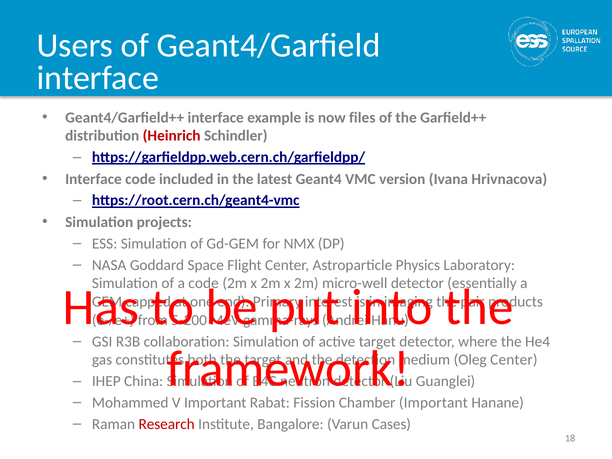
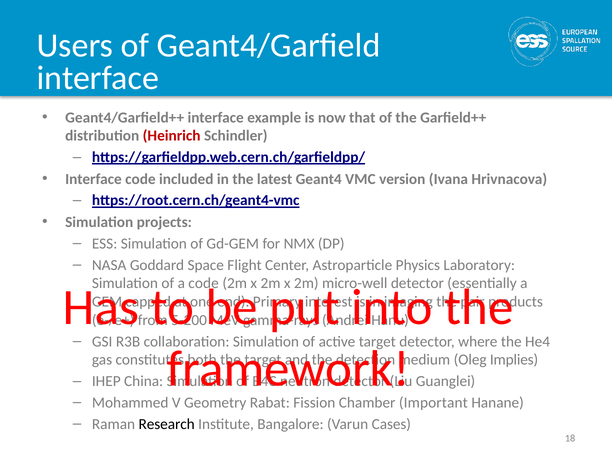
files: files -> that (362, 117)
Oleg Center: Center -> Implies (514, 360)
V Important: Important -> Geometry (215, 403)
Research colour: red -> black (167, 424)
